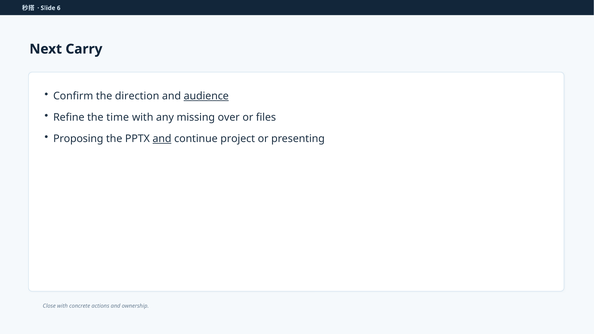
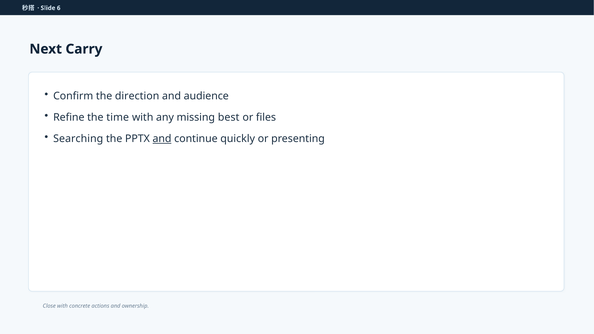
audience underline: present -> none (206, 96)
over: over -> best (229, 117)
Proposing: Proposing -> Searching (78, 139)
project: project -> quickly (238, 139)
